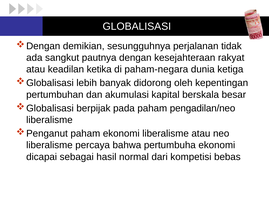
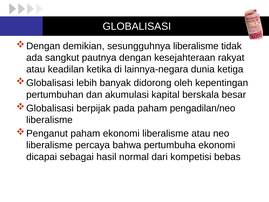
sesungguhnya perjalanan: perjalanan -> liberalisme (196, 46)
paham-negara: paham-negara -> lainnya-negara (156, 69)
